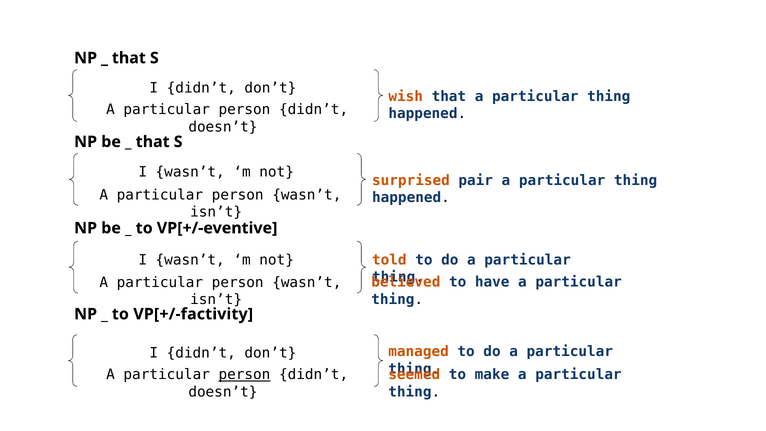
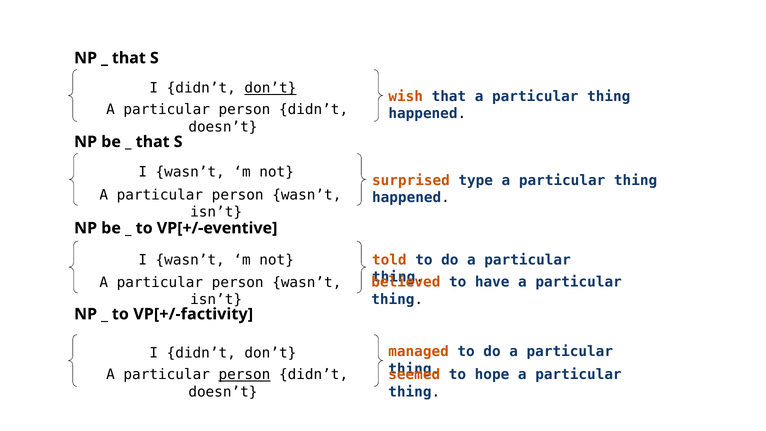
don’t underline: none -> present (270, 88)
pair: pair -> type (476, 180)
make: make -> hope (492, 375)
